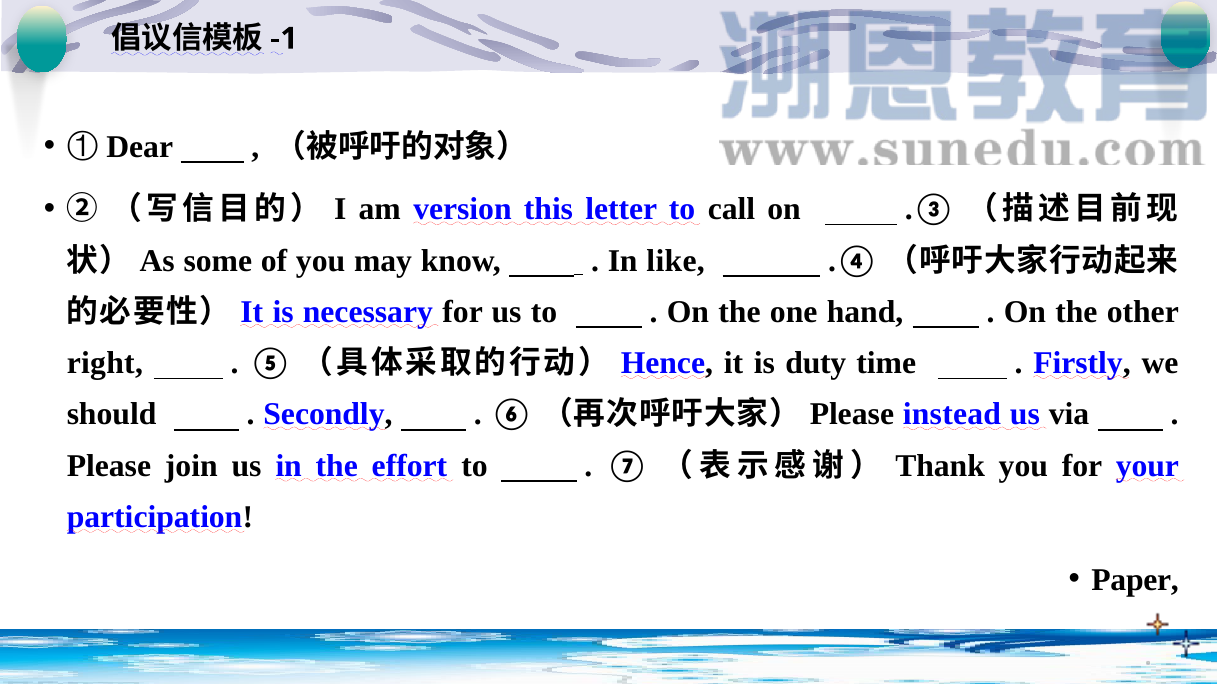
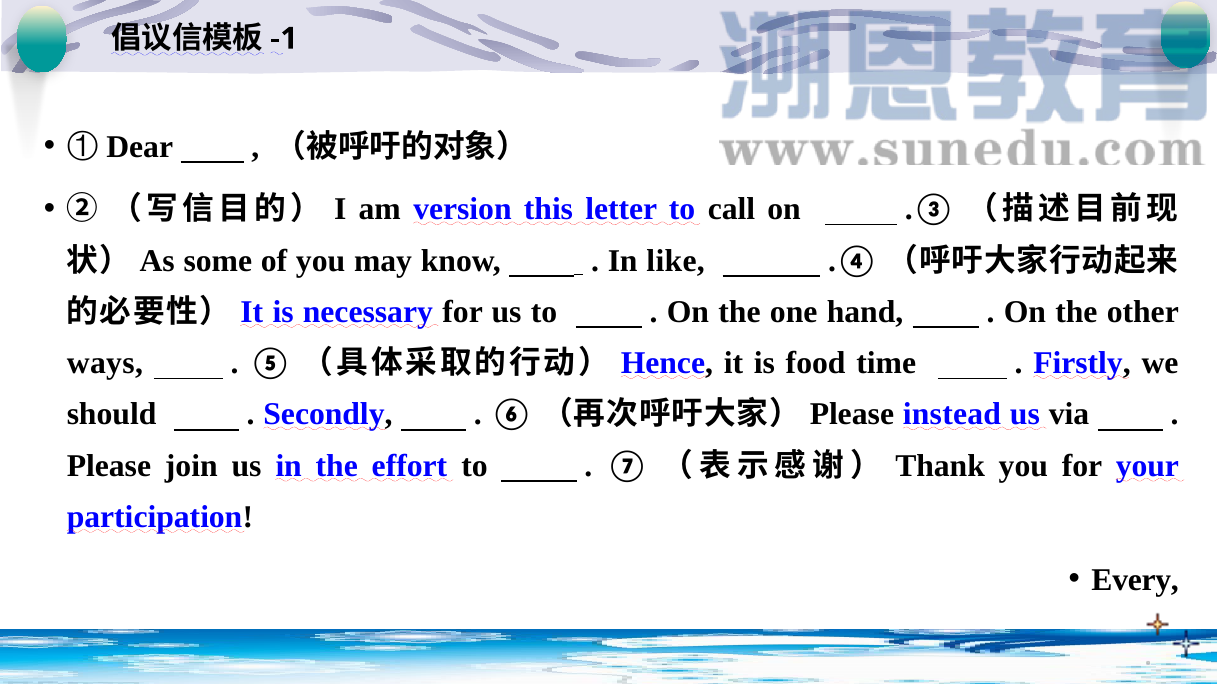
right: right -> ways (105, 363)
duty: duty -> food (816, 363)
Paper: Paper -> Every (1135, 580)
